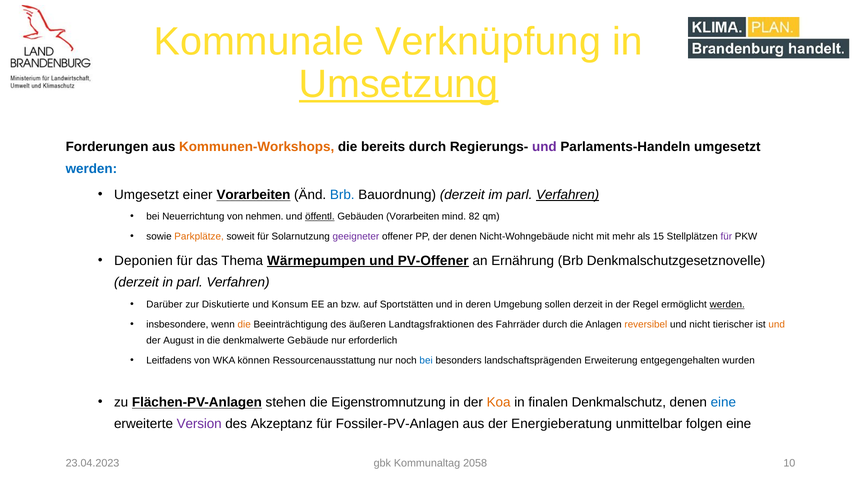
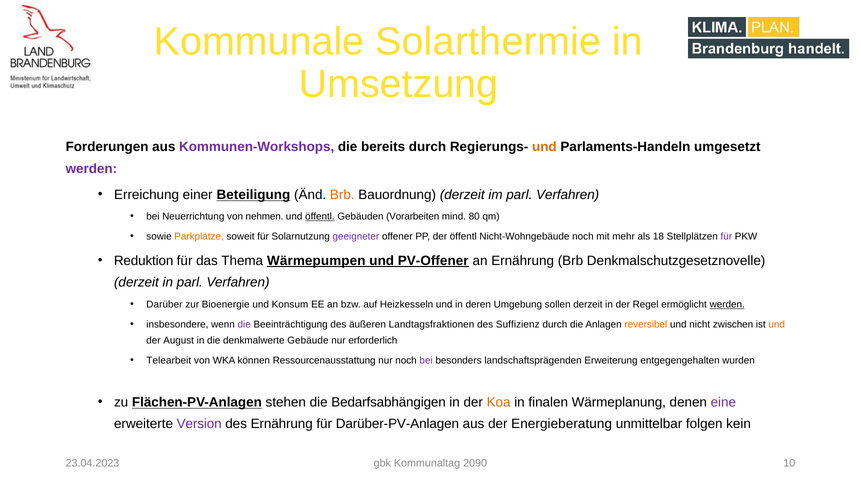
Verknüpfung: Verknüpfung -> Solarthermie (488, 42)
Umsetzung underline: present -> none (399, 84)
Kommunen-Workshops colour: orange -> purple (257, 147)
und colour: purple -> orange (544, 147)
werden colour: blue -> purple (91, 169)
Umgesetzt: Umgesetzt -> Erreichung (147, 194)
einer Vorarbeiten: Vorarbeiten -> Beteiligung (253, 194)
Brb colour: blue -> orange (342, 194)
Verfahren underline: present -> none (568, 194)
82: 82 -> 80 (474, 216)
der denen: denen -> öffentl (463, 236)
Nicht-Wohngebäude nicht: nicht -> noch (583, 236)
15: 15 -> 18 (658, 236)
Deponien: Deponien -> Reduktion (144, 260)
Diskutierte: Diskutierte -> Bioenergie (226, 304)
Sportstätten: Sportstätten -> Heizkesseln (407, 304)
die colour: orange -> purple (244, 324)
Fahrräder: Fahrräder -> Suffizienz (518, 324)
tierischer: tierischer -> zwischen (733, 324)
Leitfadens: Leitfadens -> Telearbeit (169, 360)
bei colour: blue -> purple (426, 360)
Eigenstromnutzung: Eigenstromnutzung -> Bedarfsabhängigen (389, 402)
Denkmalschutz: Denkmalschutz -> Wärmeplanung (619, 402)
eine colour: blue -> purple (723, 402)
des Akzeptanz: Akzeptanz -> Ernährung (282, 423)
Fossiler-PV-Anlagen: Fossiler-PV-Anlagen -> Darüber-PV-Anlagen (397, 423)
folgen eine: eine -> kein (739, 423)
2058: 2058 -> 2090 (475, 463)
